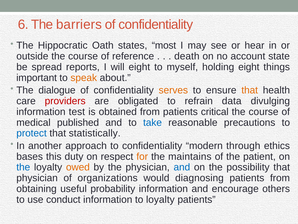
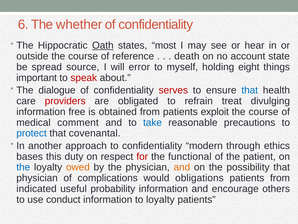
barriers: barriers -> whether (79, 25)
Oath underline: none -> present (103, 45)
reports: reports -> source (83, 67)
will eight: eight -> error (139, 67)
speak colour: orange -> red (84, 78)
serves colour: orange -> red (173, 90)
that colour: orange -> blue (250, 90)
data: data -> treat (232, 101)
test: test -> free (77, 112)
critical: critical -> exploit (215, 112)
published: published -> comment (78, 122)
statistically: statistically -> covenantal (95, 133)
for colour: orange -> red (142, 156)
maintains: maintains -> functional (190, 156)
and colour: blue -> orange (182, 167)
organizations: organizations -> complications (108, 178)
diagnosing: diagnosing -> obligations (199, 178)
obtaining: obtaining -> indicated (36, 188)
